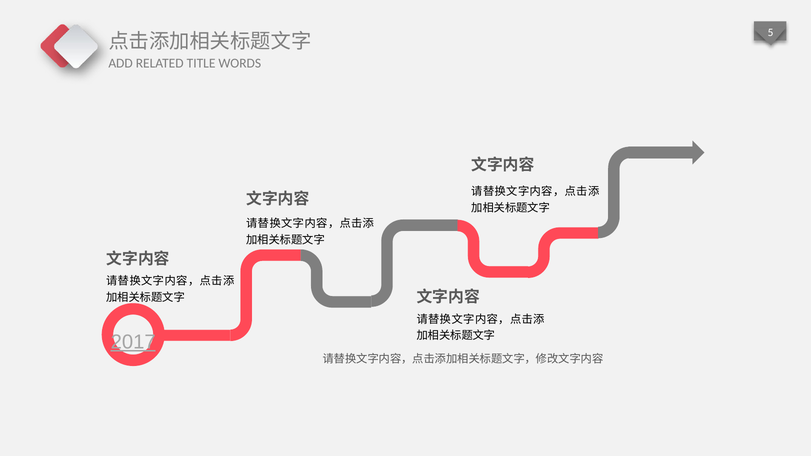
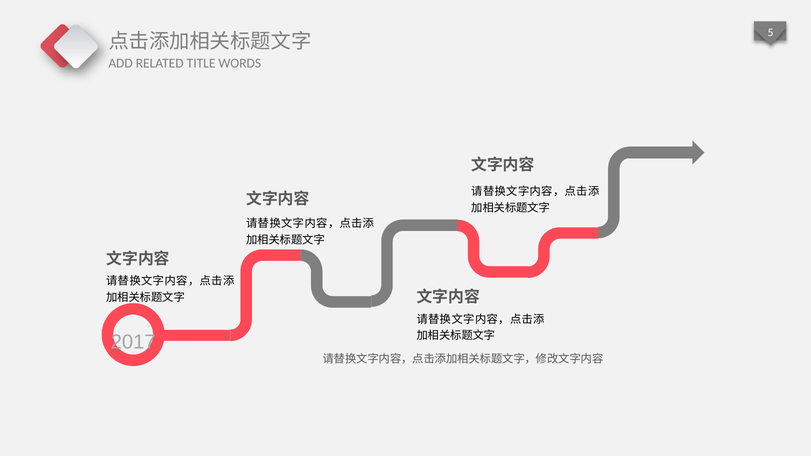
2017 underline: present -> none (133, 342)
